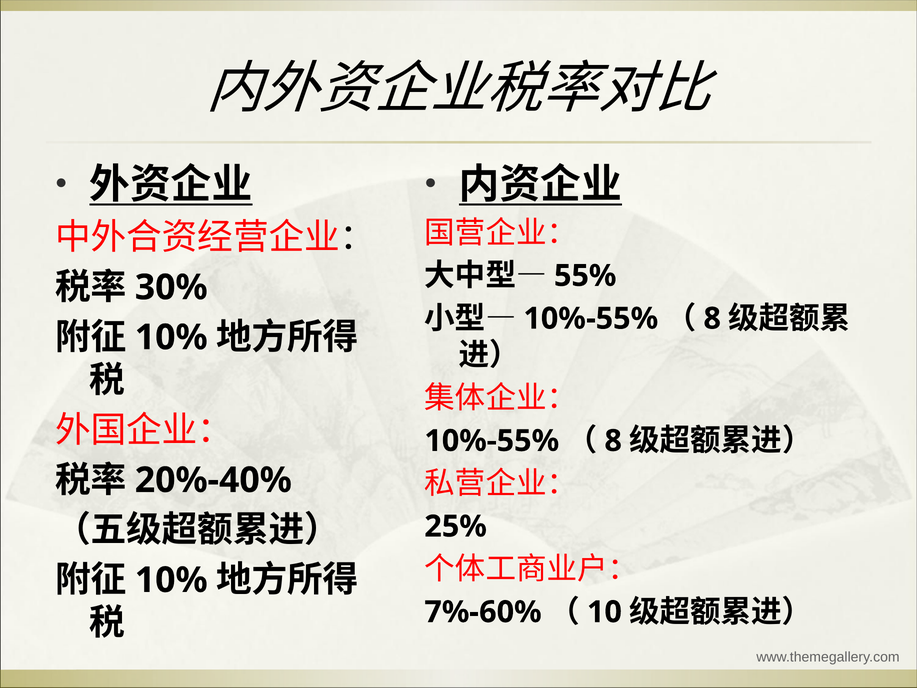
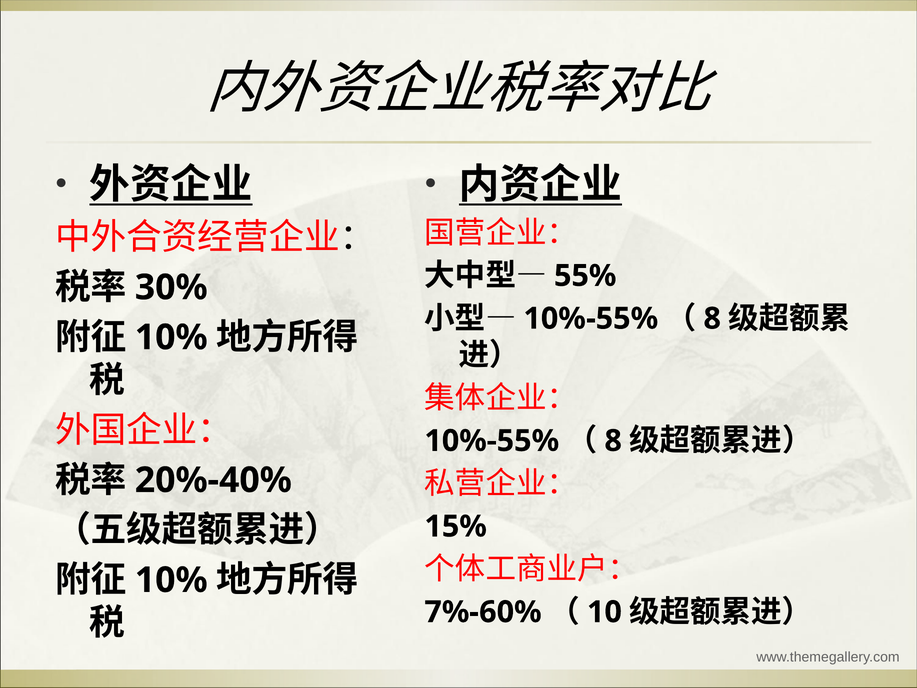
25%: 25% -> 15% (456, 526)
